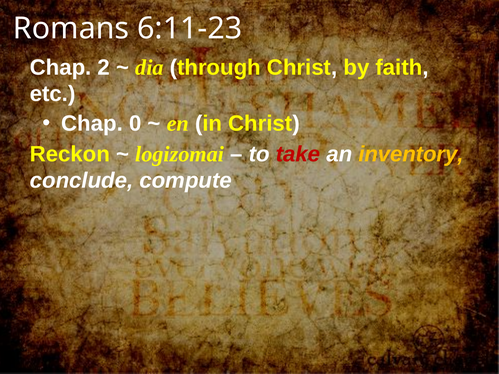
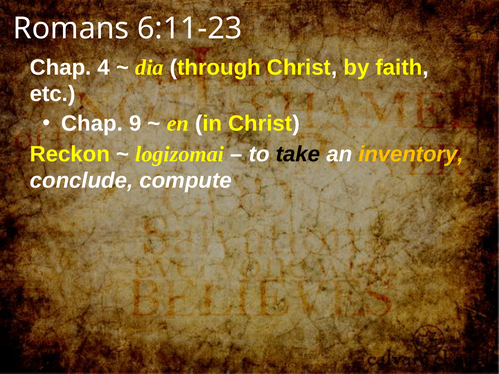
2: 2 -> 4 (104, 67)
0: 0 -> 9 (135, 124)
take colour: red -> black (298, 154)
